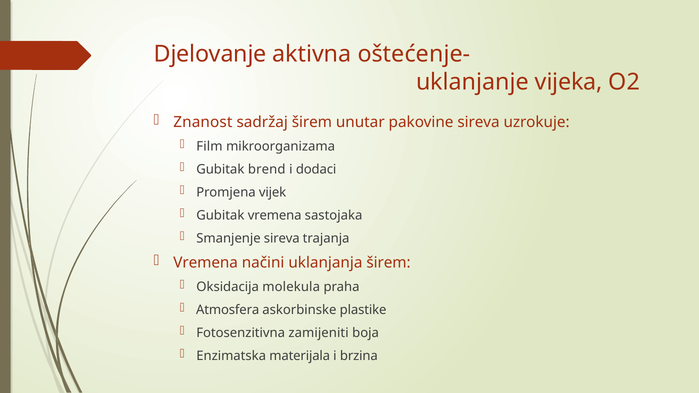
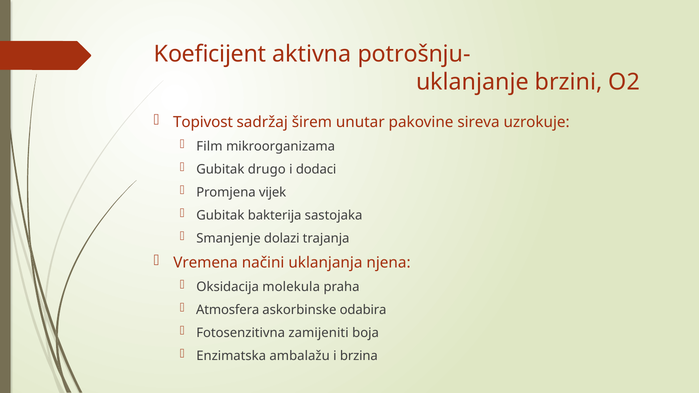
Djelovanje: Djelovanje -> Koeficijent (210, 54)
oštećenje-: oštećenje- -> potrošnju- (414, 54)
vijeka: vijeka -> brzini (569, 82)
Znanost: Znanost -> Topivost (203, 122)
brend: brend -> drugo (267, 169)
Gubitak vremena: vremena -> bakterija (275, 215)
Smanjenje sireva: sireva -> dolazi (282, 238)
uklanjanja širem: širem -> njena (389, 263)
plastike: plastike -> odabira (363, 310)
materijala: materijala -> ambalažu (300, 356)
